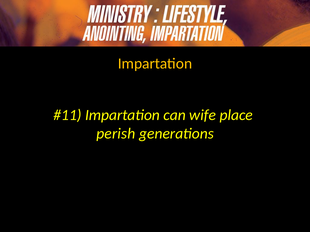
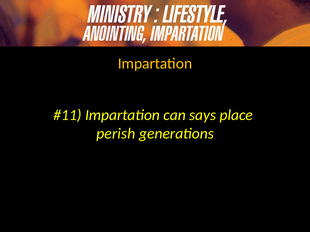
wife: wife -> says (203, 115)
